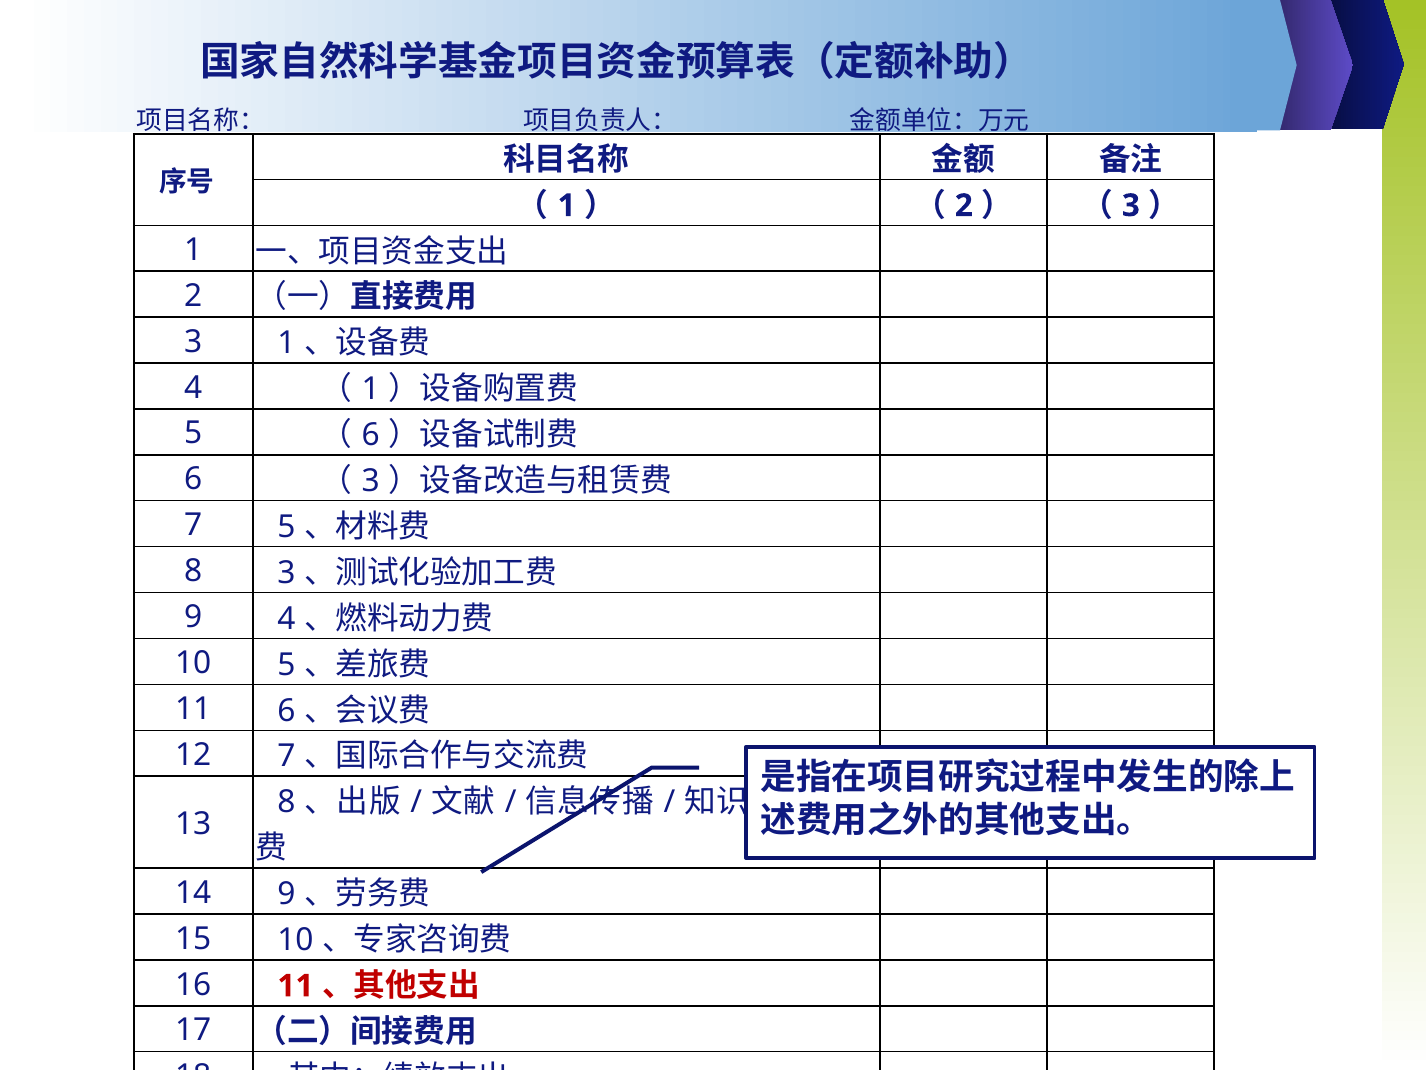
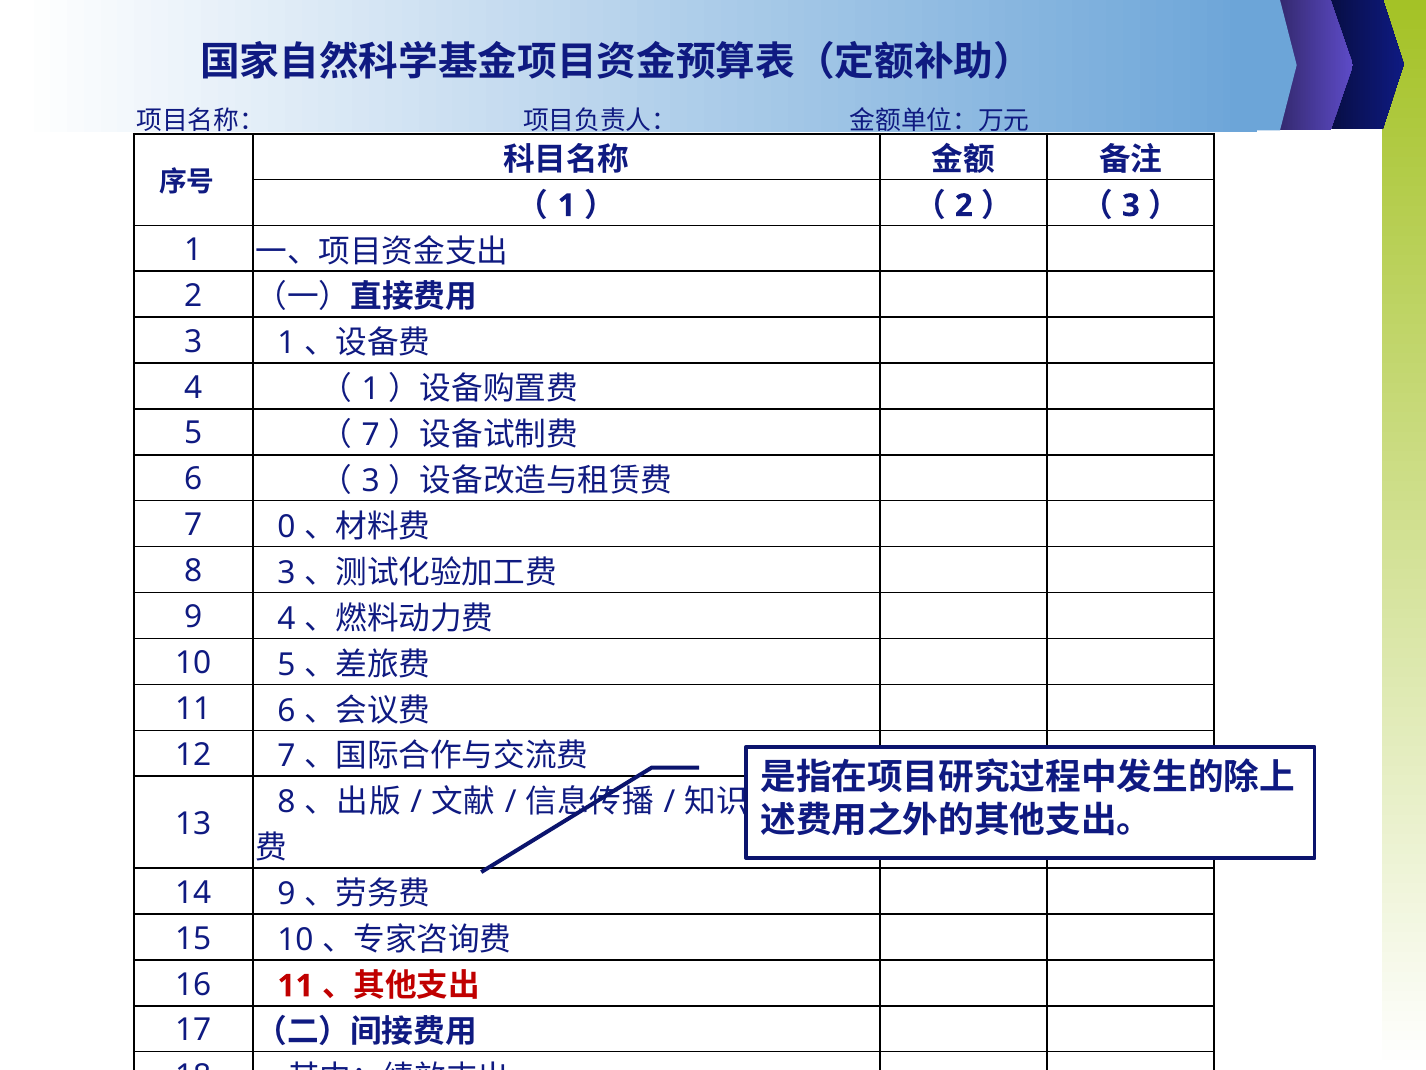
6: 6 -> 7 (371, 435)
7 5: 5 -> 0 (286, 527)
